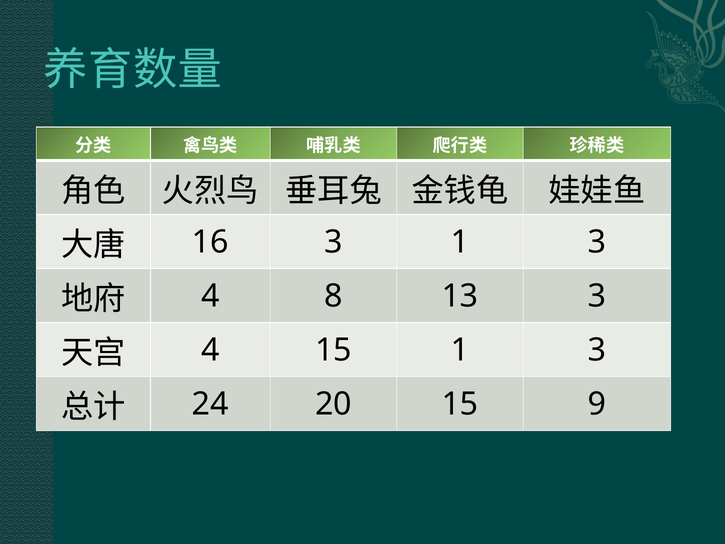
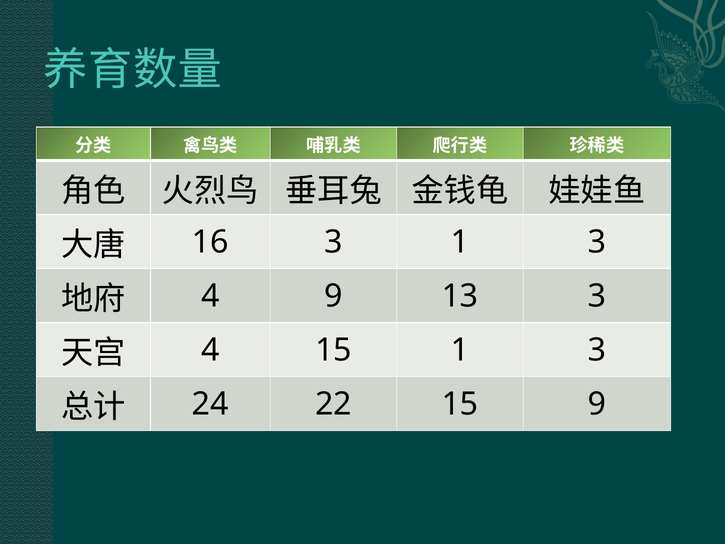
4 8: 8 -> 9 (334, 296)
20: 20 -> 22 (334, 404)
